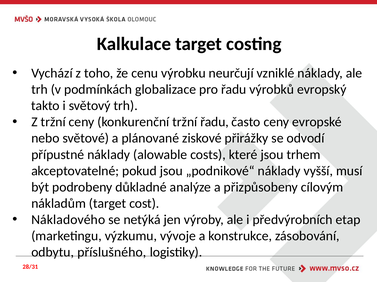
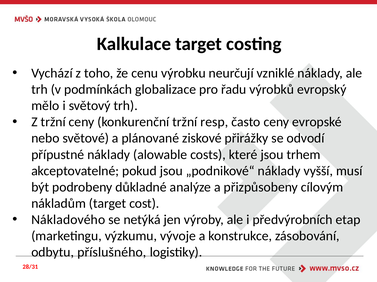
takto: takto -> mělo (45, 106)
tržní řadu: řadu -> resp (214, 122)
